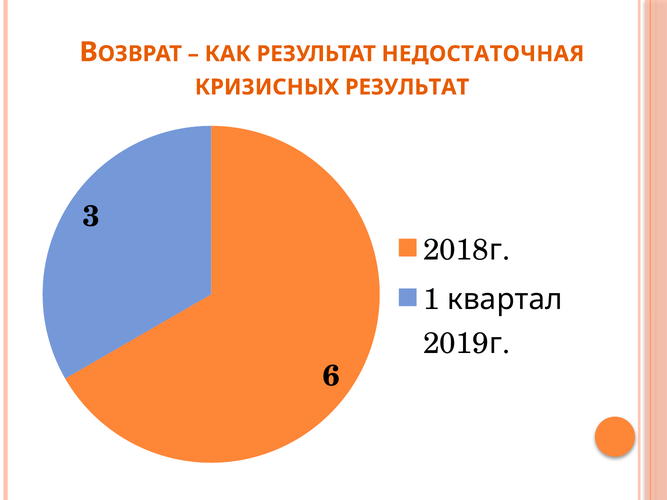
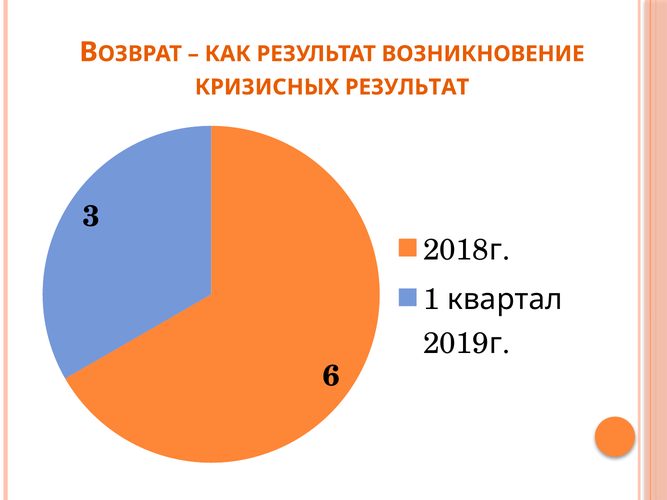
НЕДОСТАТОЧНАЯ: НЕДОСТАТОЧНАЯ -> ВОЗНИКНОВЕНИЕ (483, 54)
